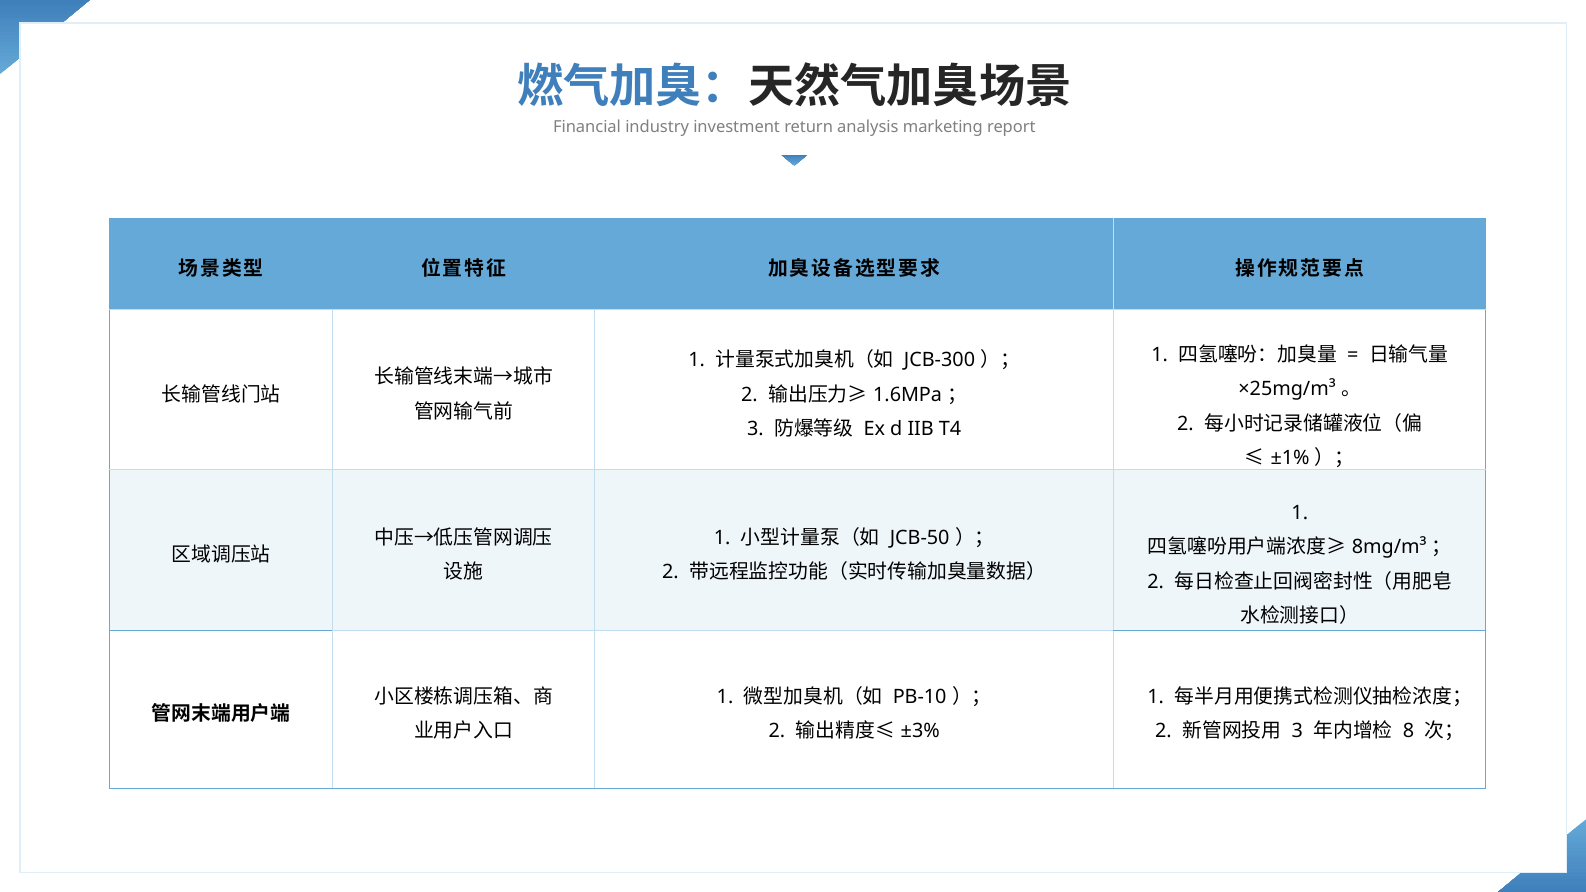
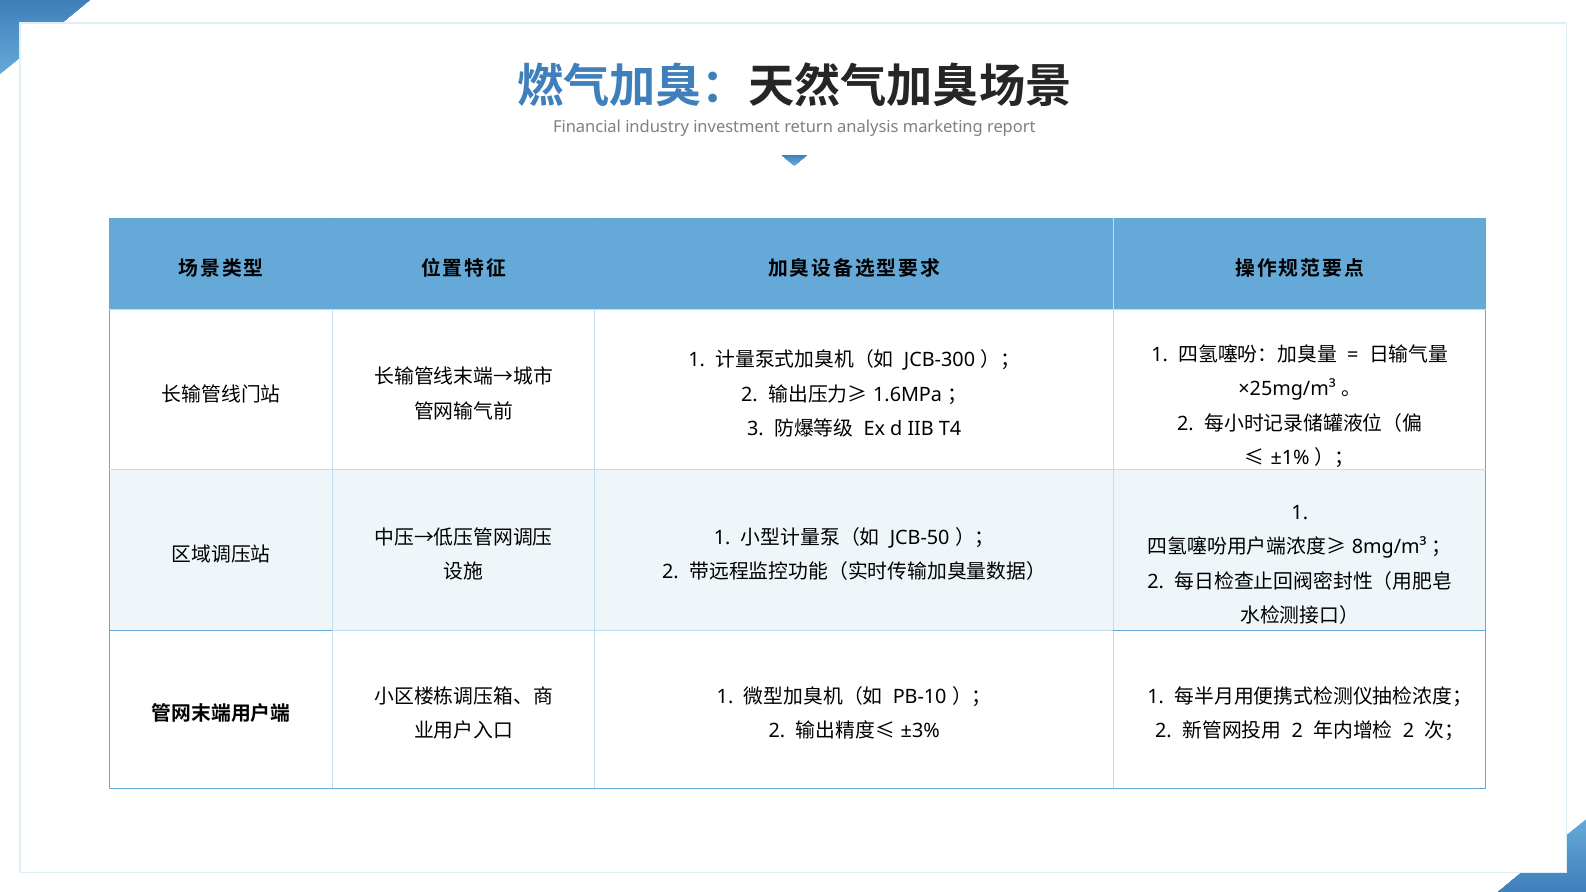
3: 3 -> 2 (1297, 731)
8: 8 -> 2 (1408, 731)
